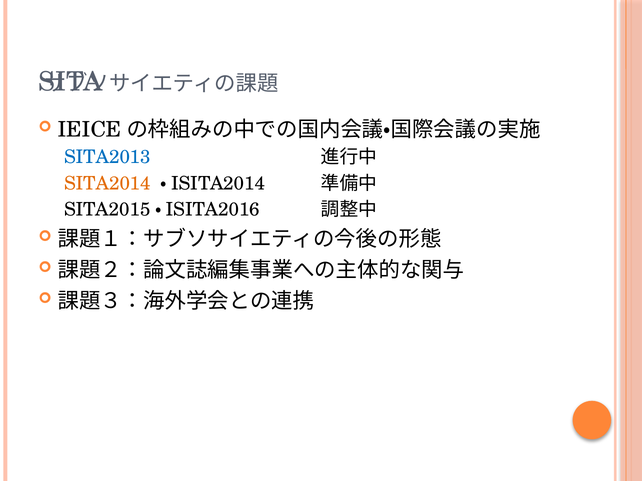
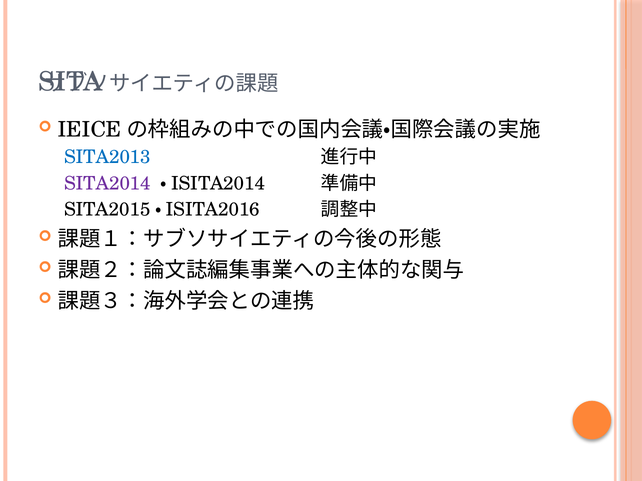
SITA2014 colour: orange -> purple (107, 184)
